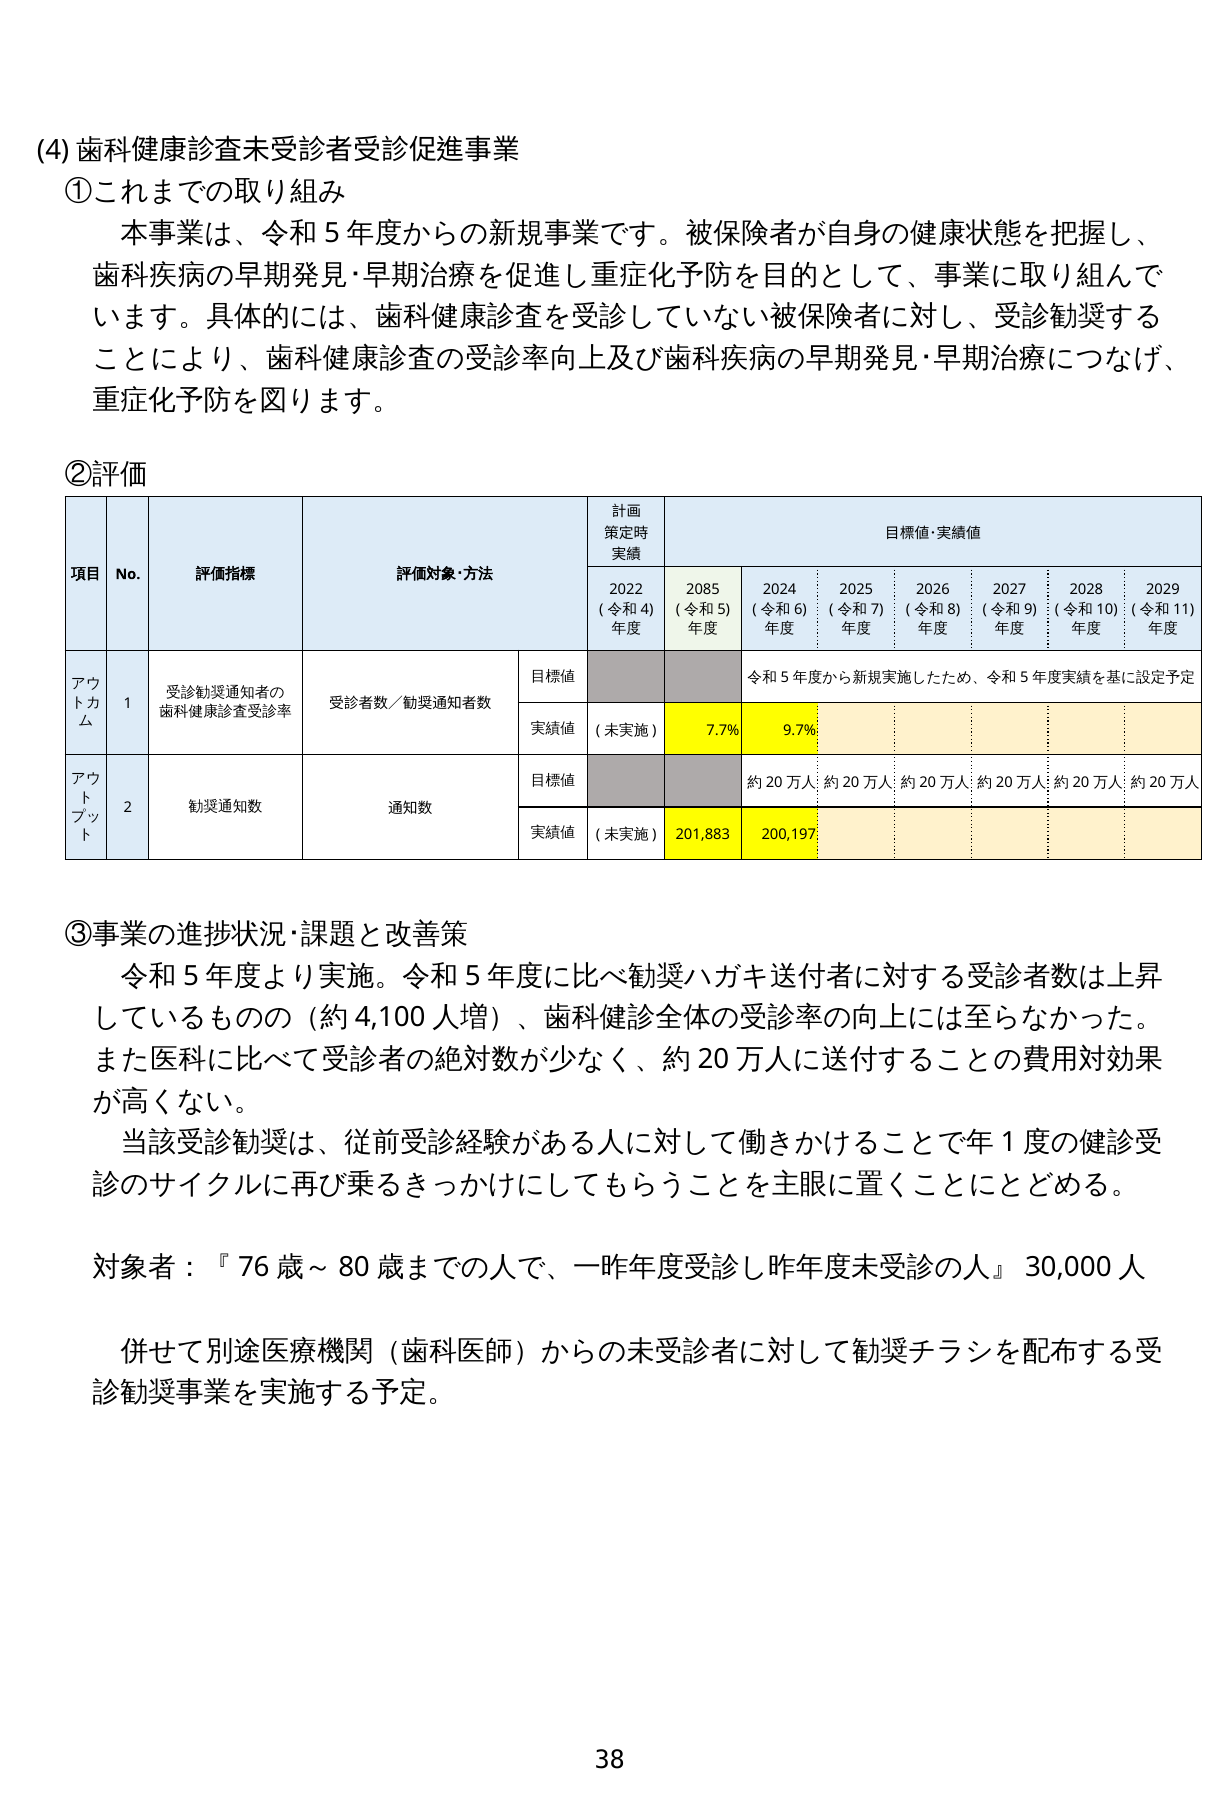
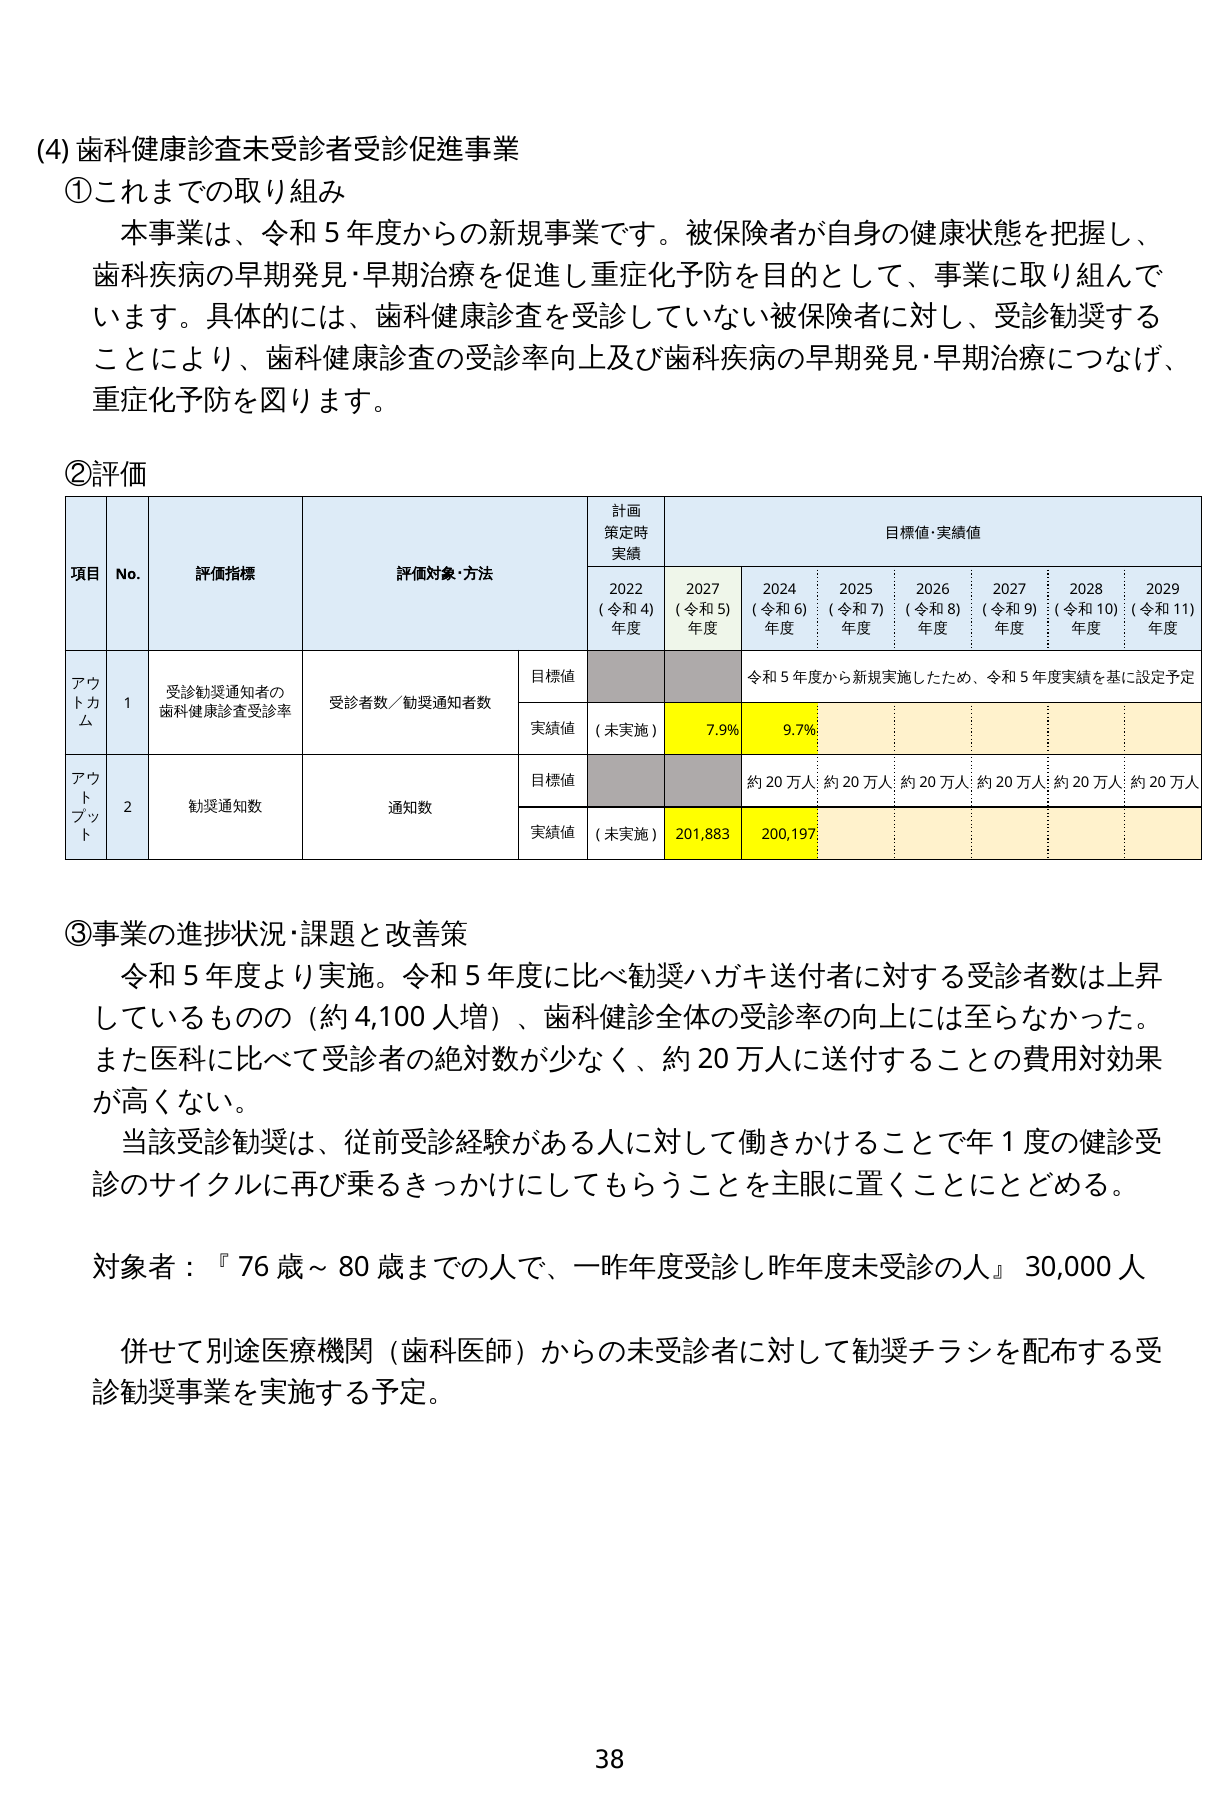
2085: 2085 -> 2027 (703, 590)
7.7%: 7.7% -> 7.9% (723, 730)
